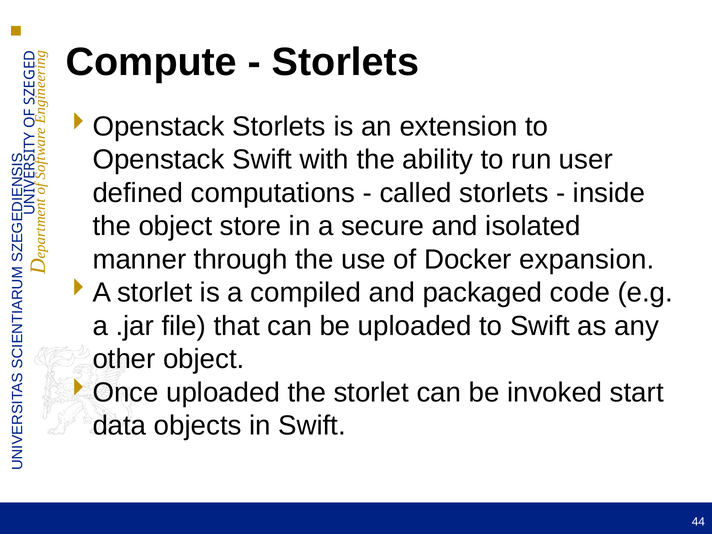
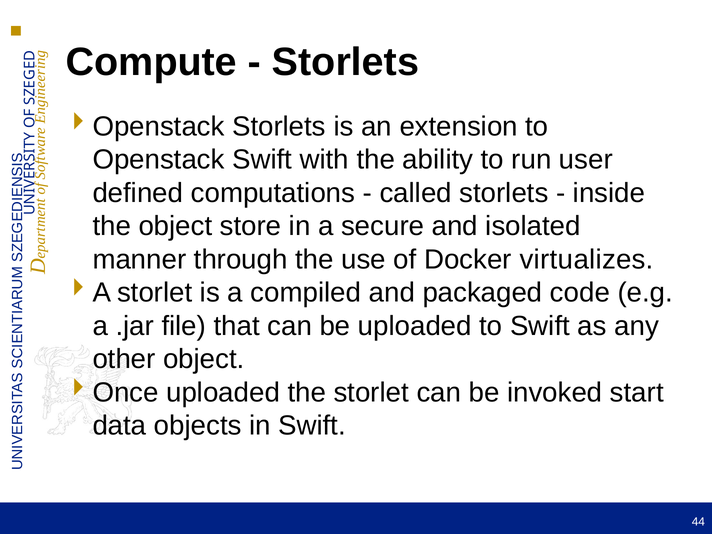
expansion: expansion -> virtualizes (587, 259)
